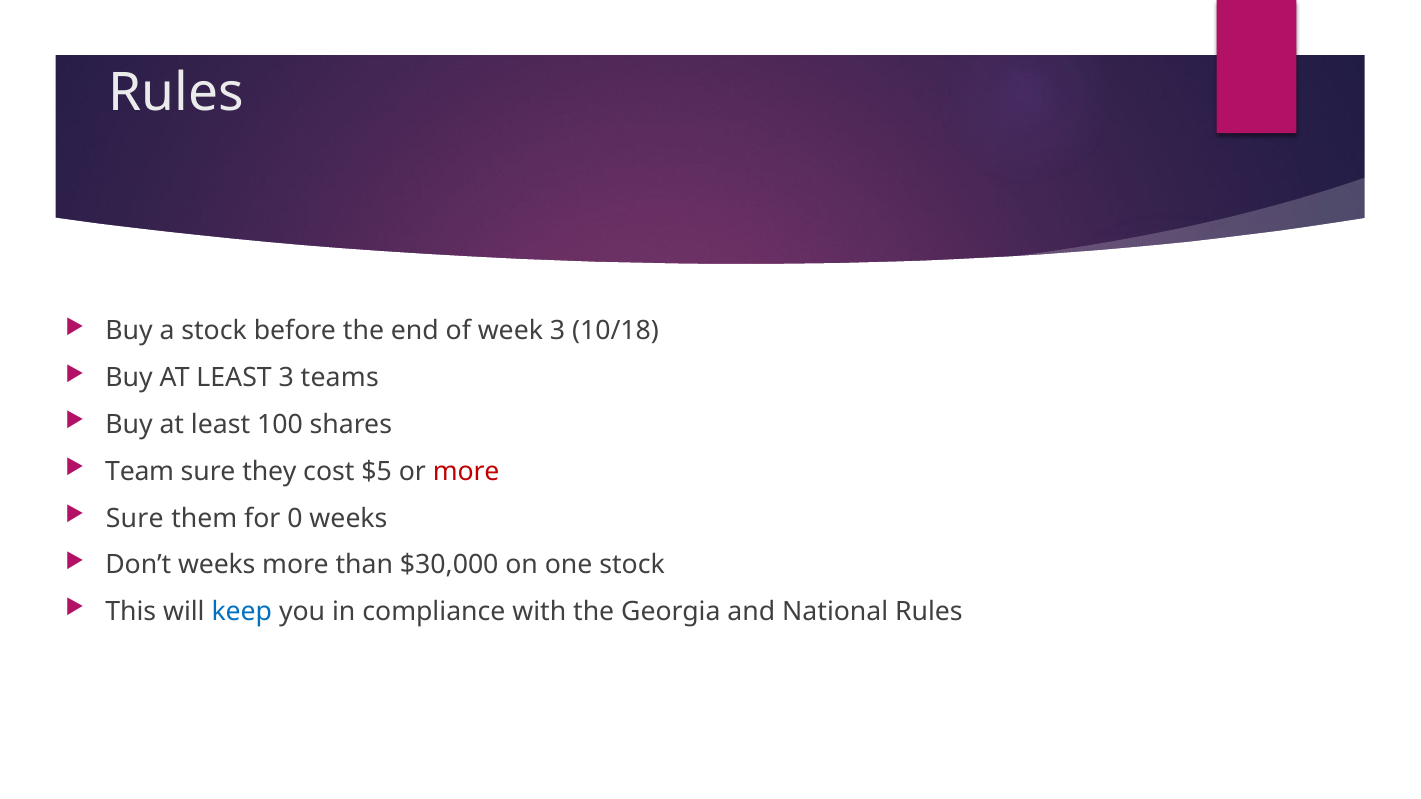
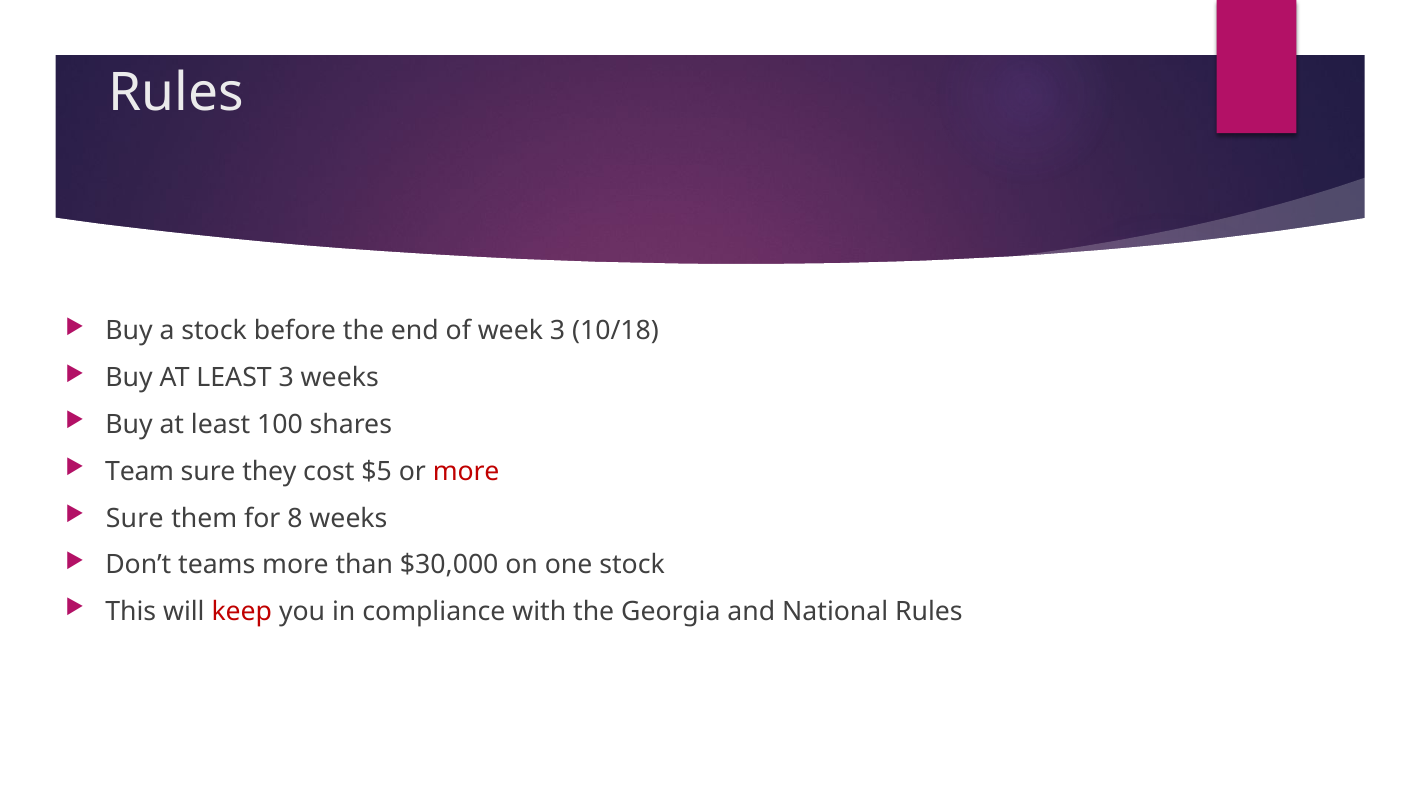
3 teams: teams -> weeks (340, 378)
0: 0 -> 8 (295, 518)
Don’t weeks: weeks -> teams (217, 565)
keep colour: blue -> red (242, 612)
